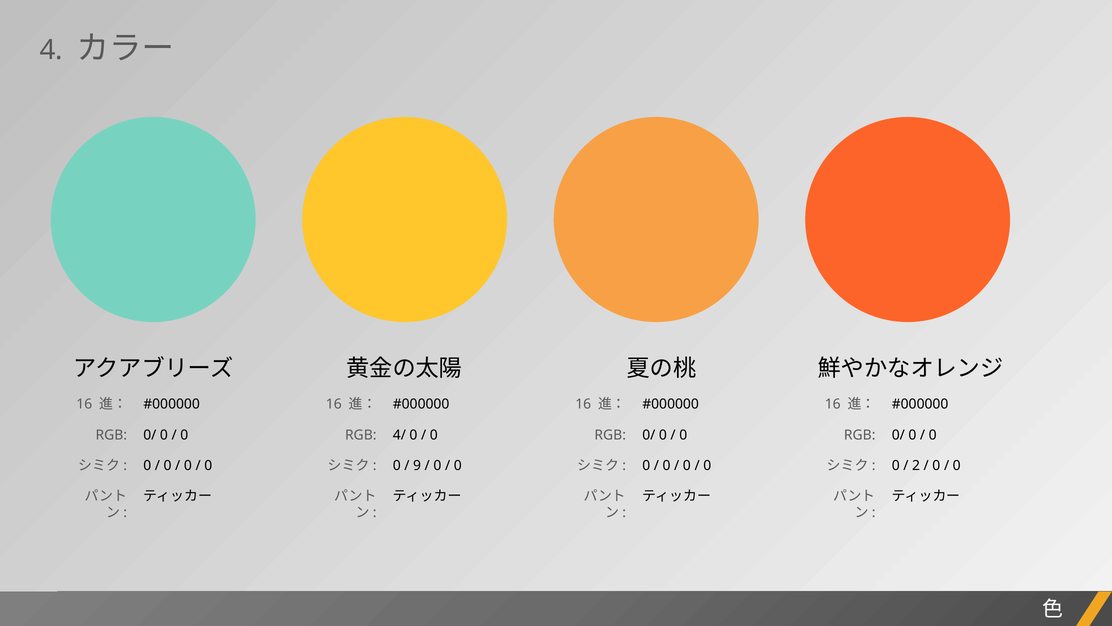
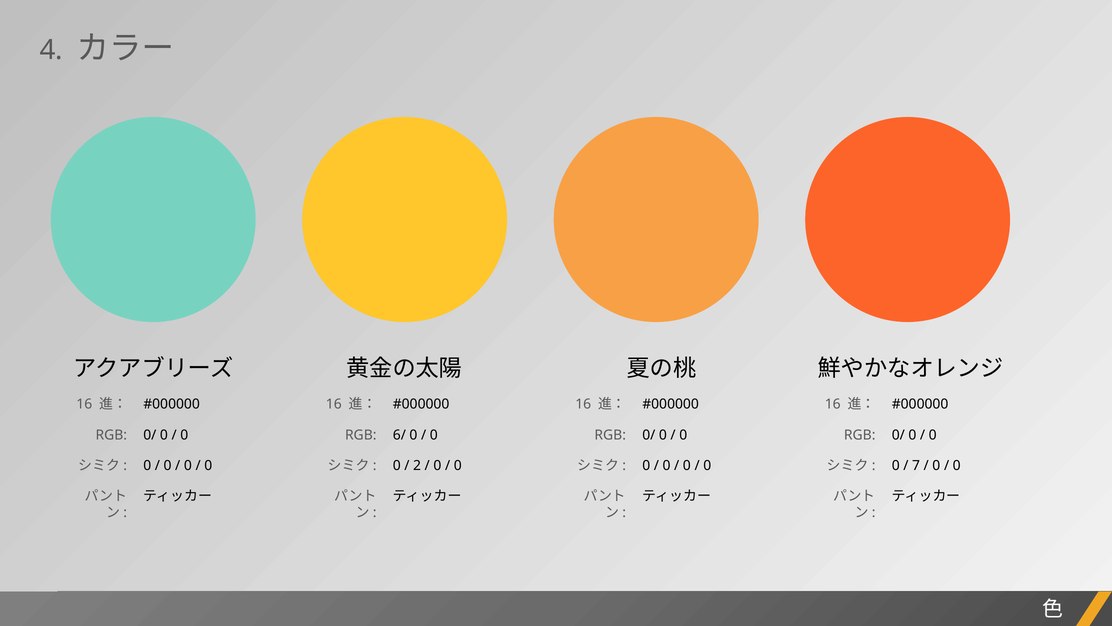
4/: 4/ -> 6/ (399, 435)
9: 9 -> 2 (417, 465)
2: 2 -> 7 (916, 465)
